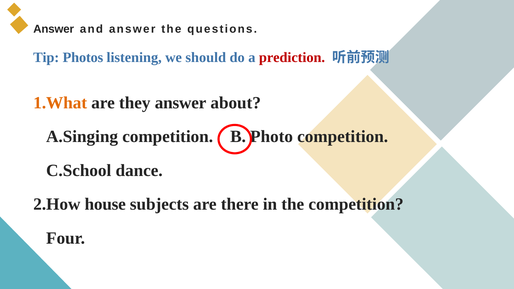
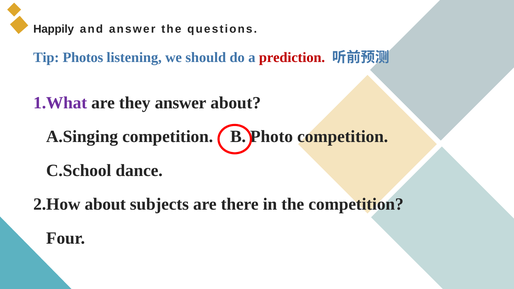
Answer: Answer -> Happily (54, 29)
1.What colour: orange -> purple (60, 103)
2.How house: house -> about (105, 204)
